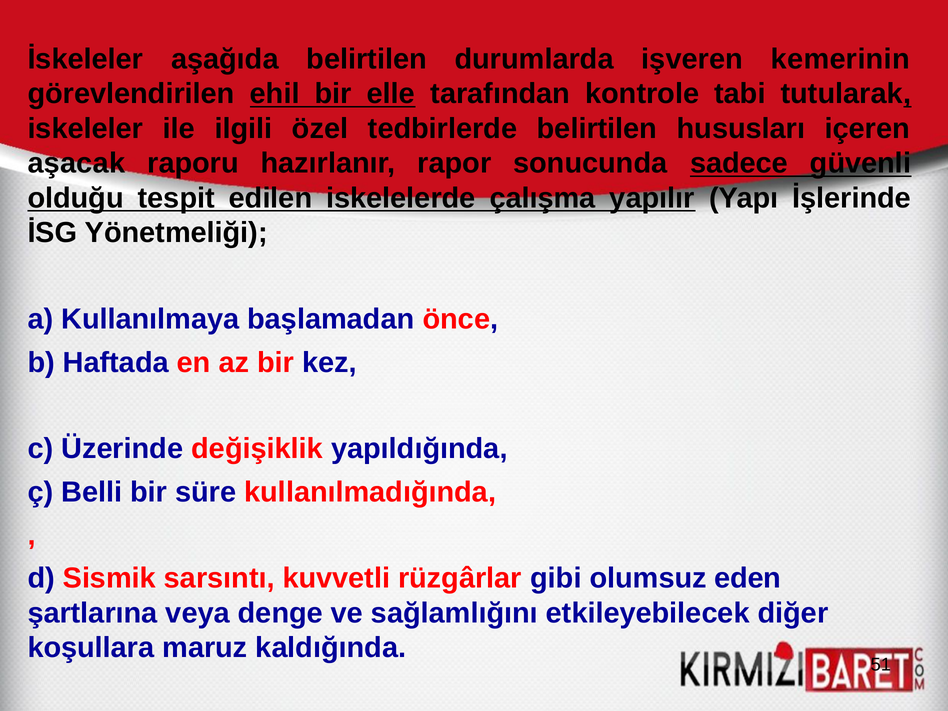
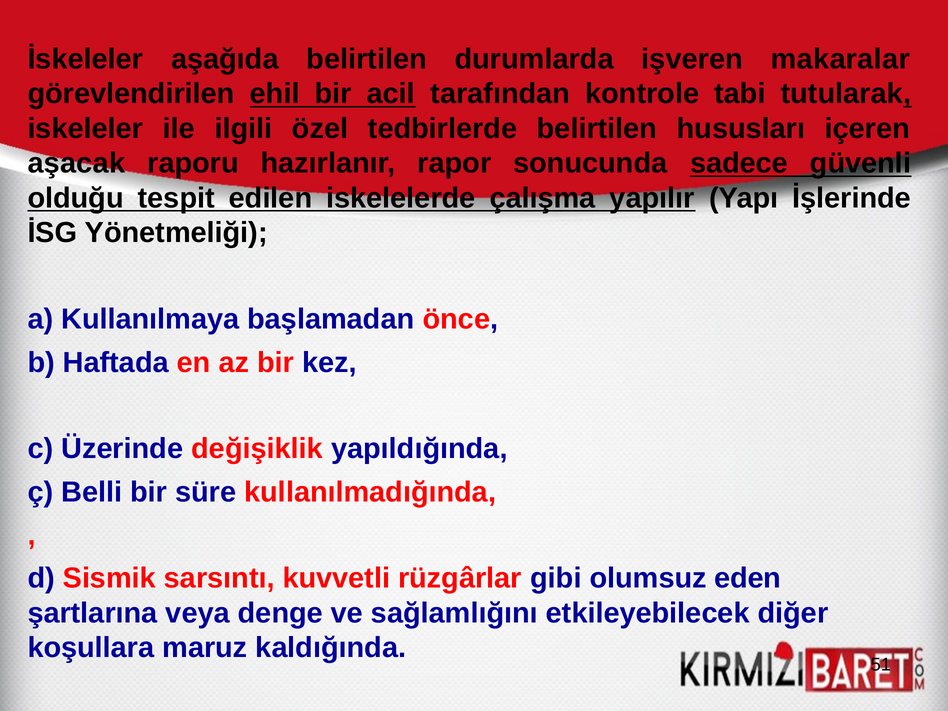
kemerinin: kemerinin -> makaralar (840, 59)
elle: elle -> acil (391, 94)
